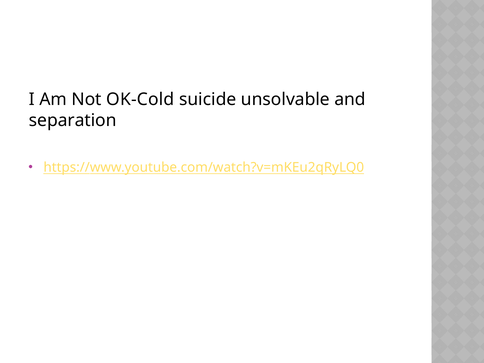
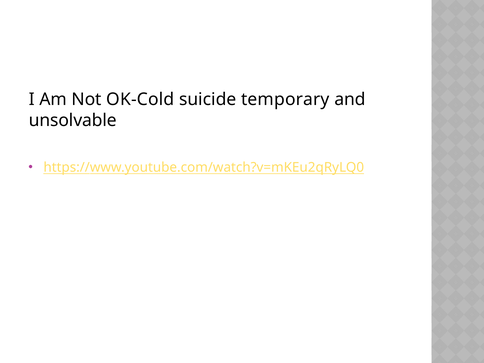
unsolvable: unsolvable -> temporary (285, 99)
separation: separation -> unsolvable (73, 120)
